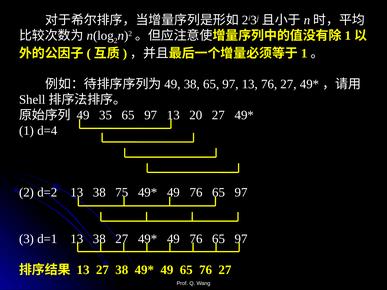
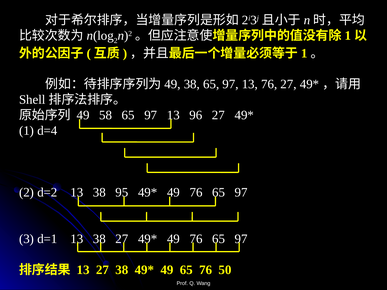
35: 35 -> 58 (106, 115)
20: 20 -> 96 (196, 115)
75: 75 -> 95 (122, 193)
65 76 27: 27 -> 50 (225, 270)
